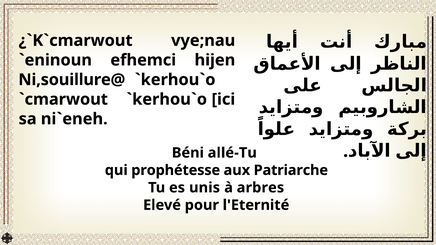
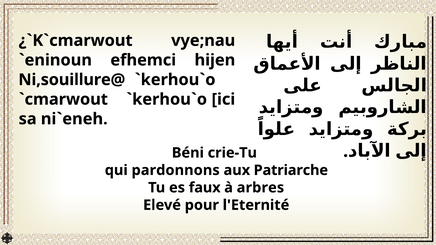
allé-Tu: allé-Tu -> crie-Tu (232, 153)
prophétesse: prophétesse -> pardonnons (176, 170)
unis: unis -> faux (205, 188)
